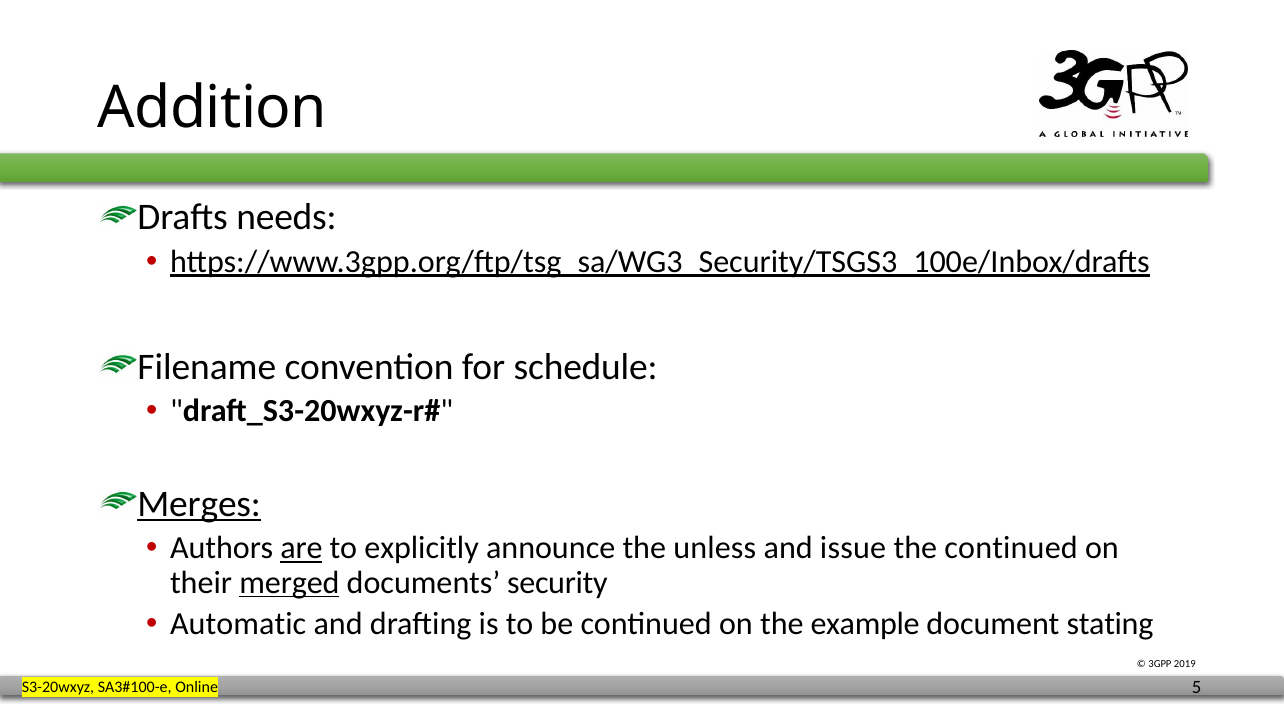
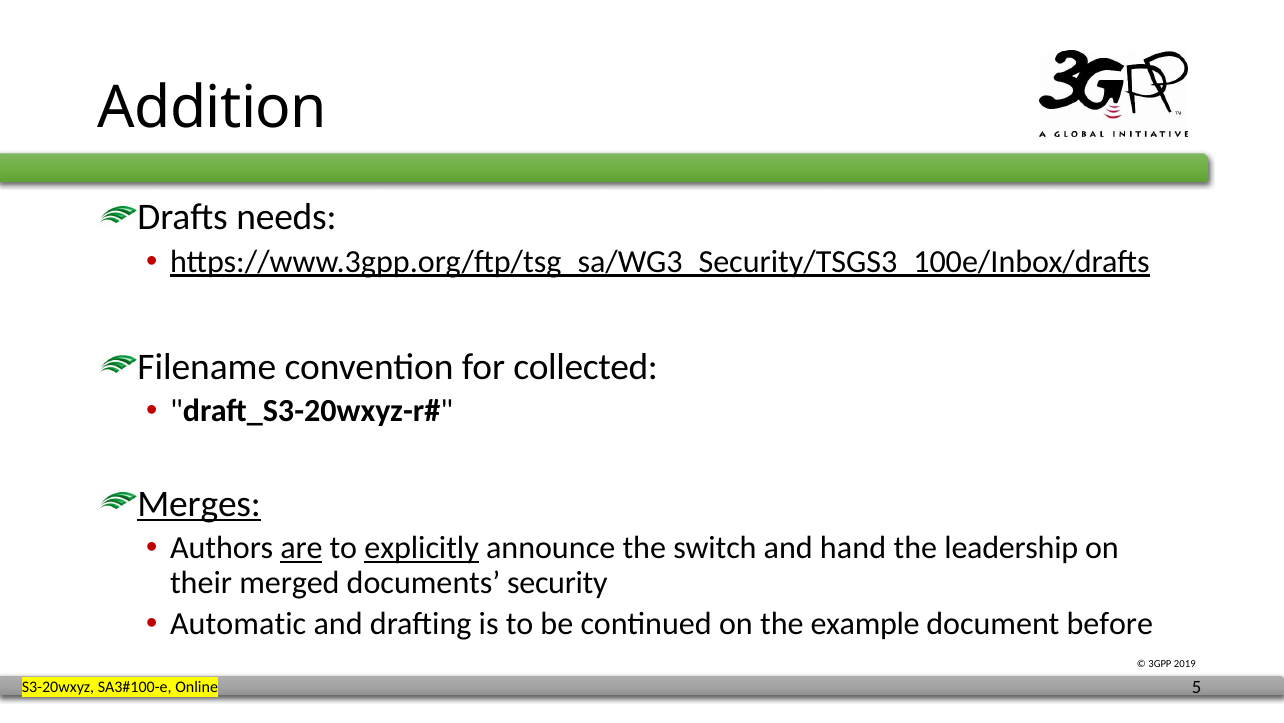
schedule: schedule -> collected (586, 367)
explicitly underline: none -> present (422, 547)
unless: unless -> switch (715, 547)
issue: issue -> hand (853, 547)
the continued: continued -> leadership (1011, 547)
merged underline: present -> none (289, 582)
stating: stating -> before (1110, 623)
